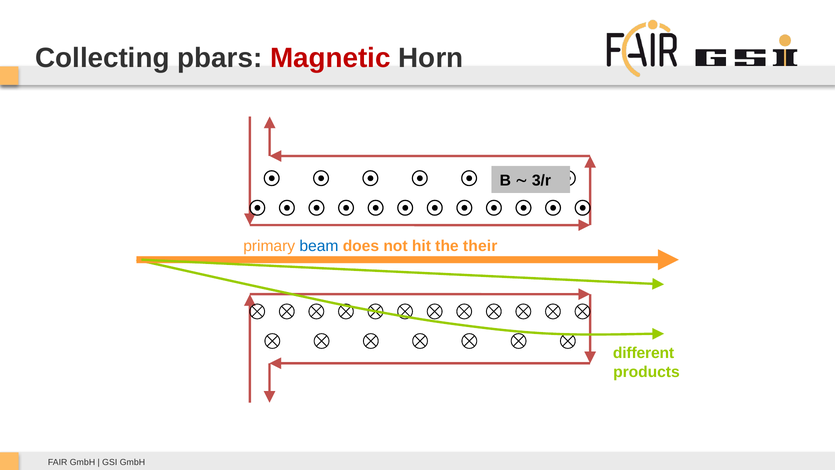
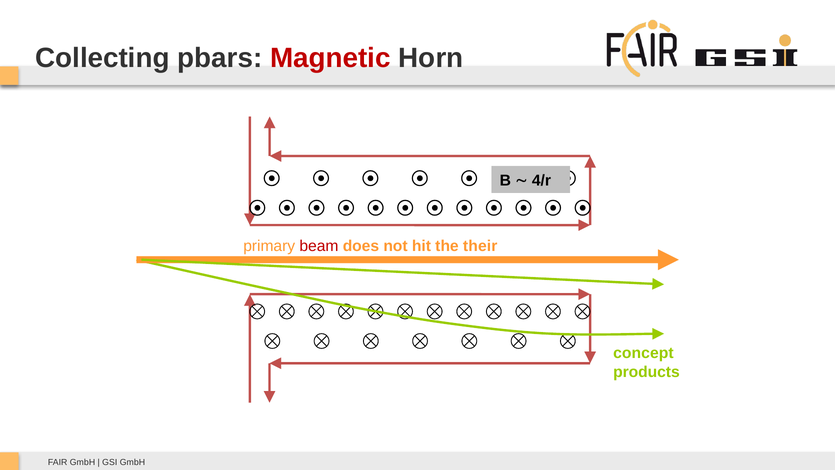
3/r: 3/r -> 4/r (541, 180)
beam colour: blue -> red (319, 246)
different: different -> concept (643, 353)
